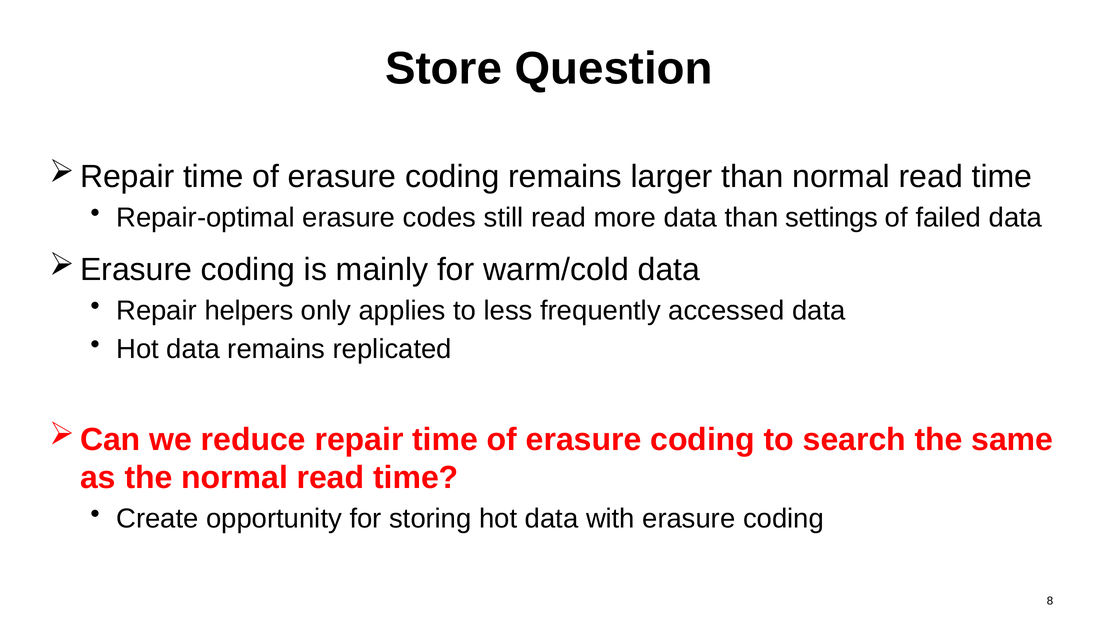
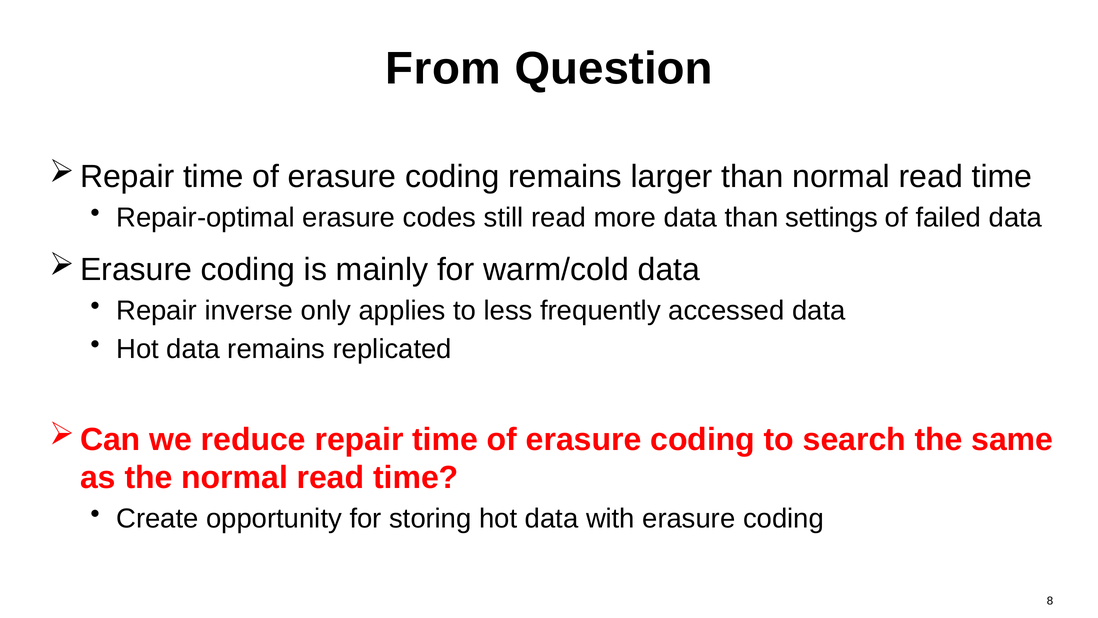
Store: Store -> From (443, 68)
helpers: helpers -> inverse (249, 310)
